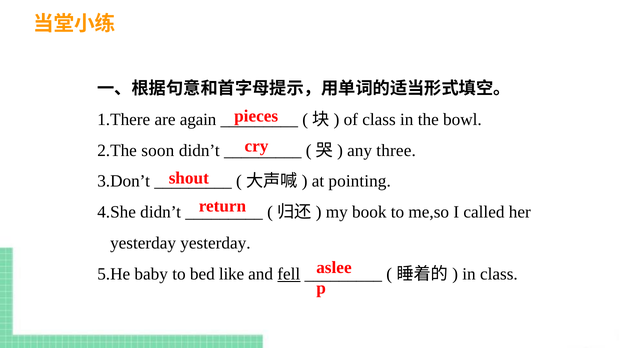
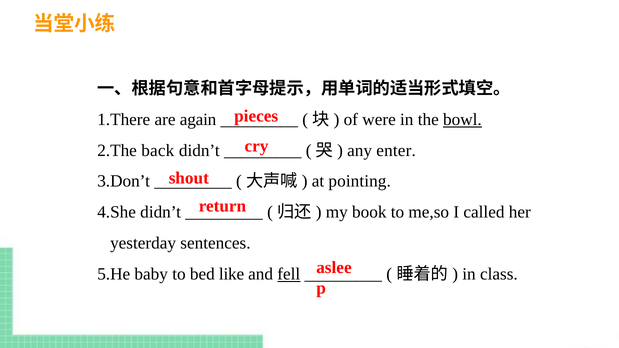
of class: class -> were (379, 119)
bowl underline: none -> present (462, 119)
soon: soon -> back (158, 150)
three: three -> enter (396, 150)
yesterday yesterday: yesterday -> sentences (215, 243)
